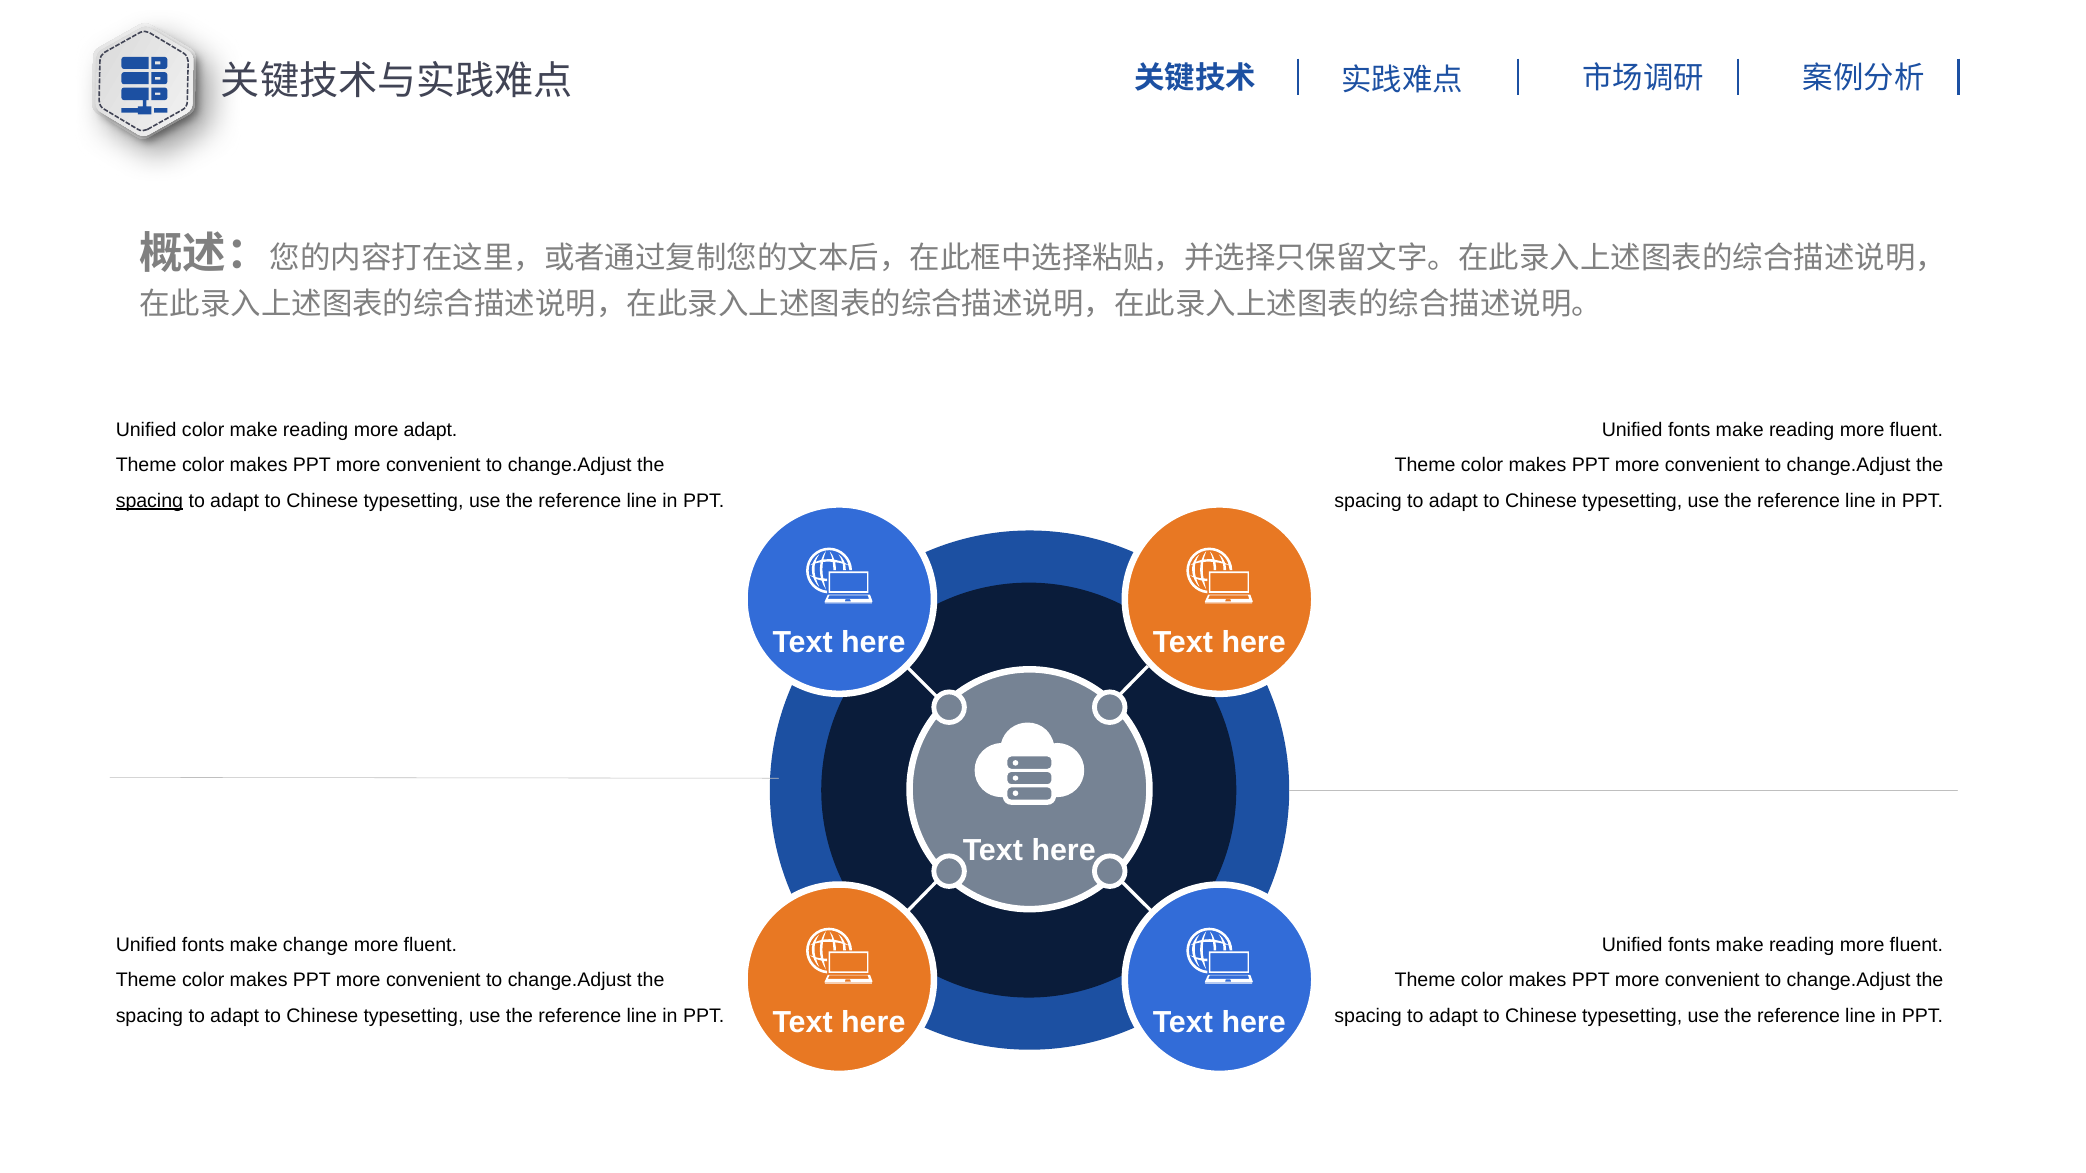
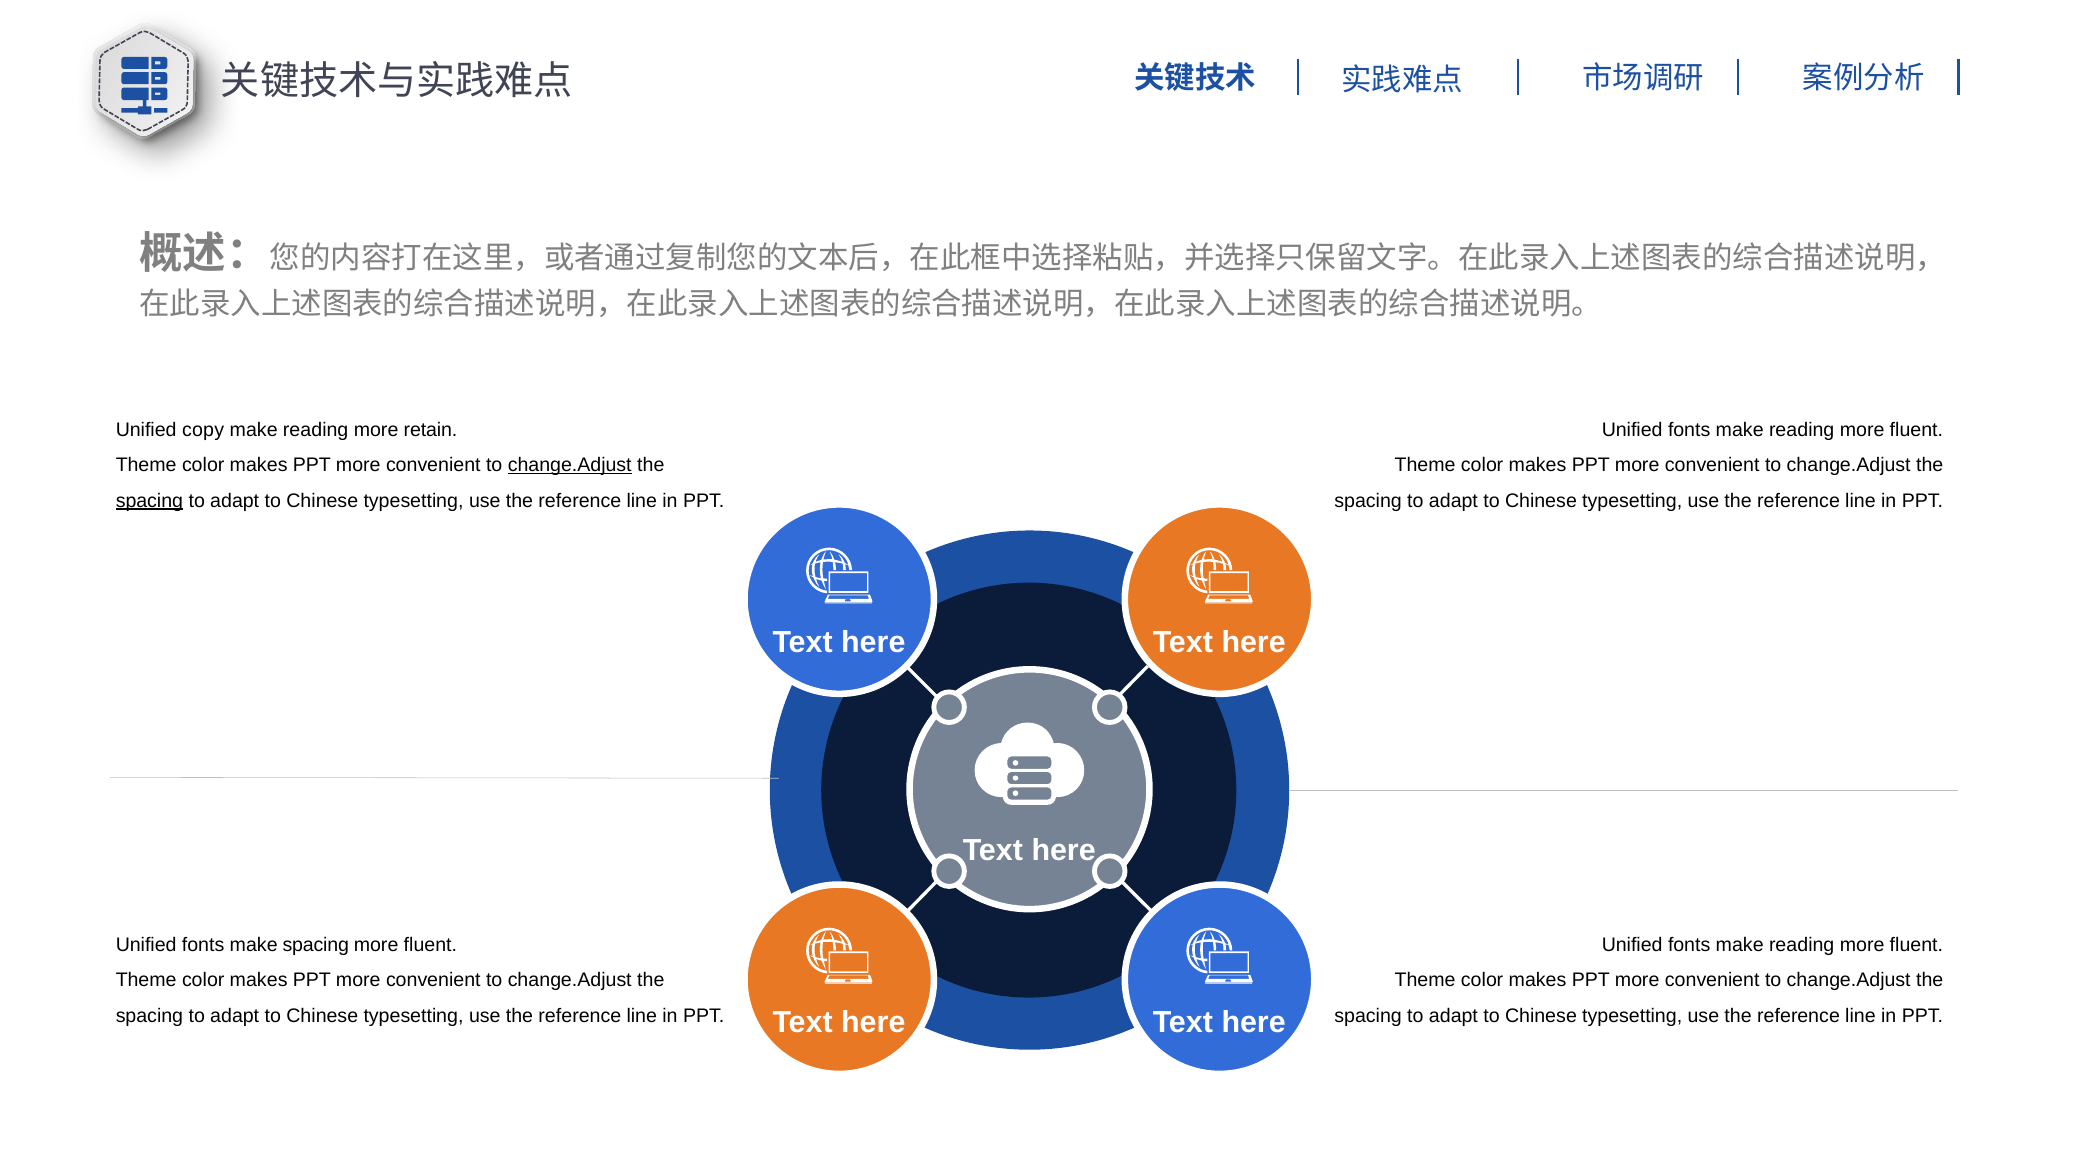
Unified color: color -> copy (203, 430)
more adapt: adapt -> retain (430, 430)
change.Adjust underline: none -> present (570, 465)
make change: change -> spacing (316, 945)
